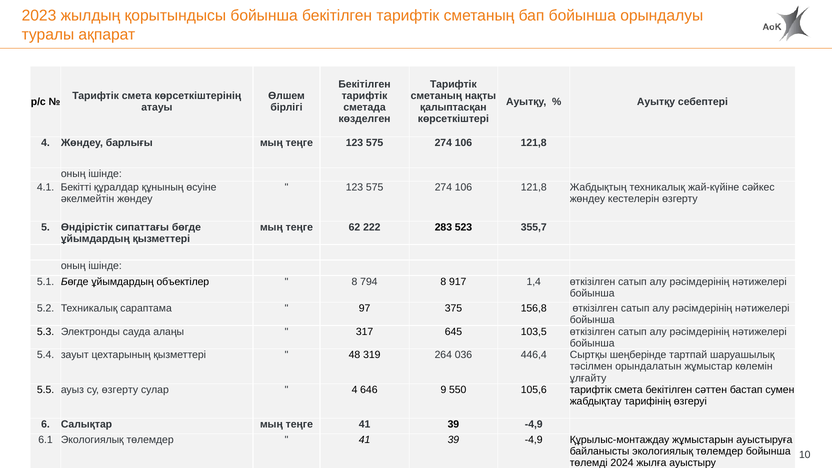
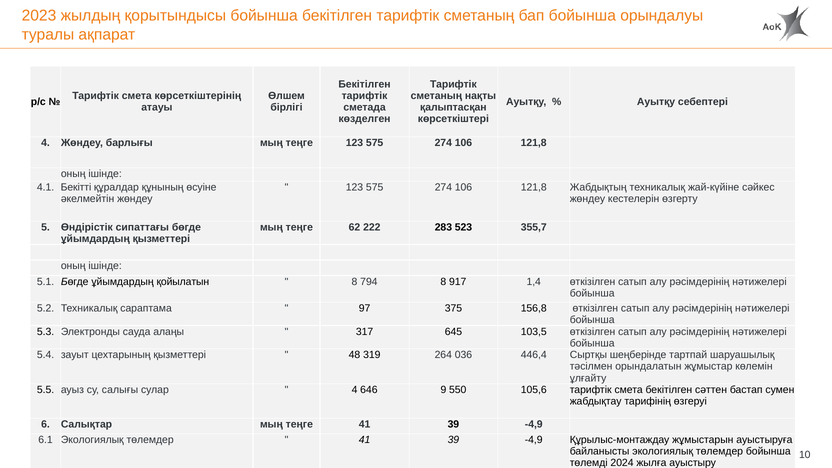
объектілер: объектілер -> қойылатын (183, 282)
су өзгерту: өзгерту -> салығы (120, 390)
